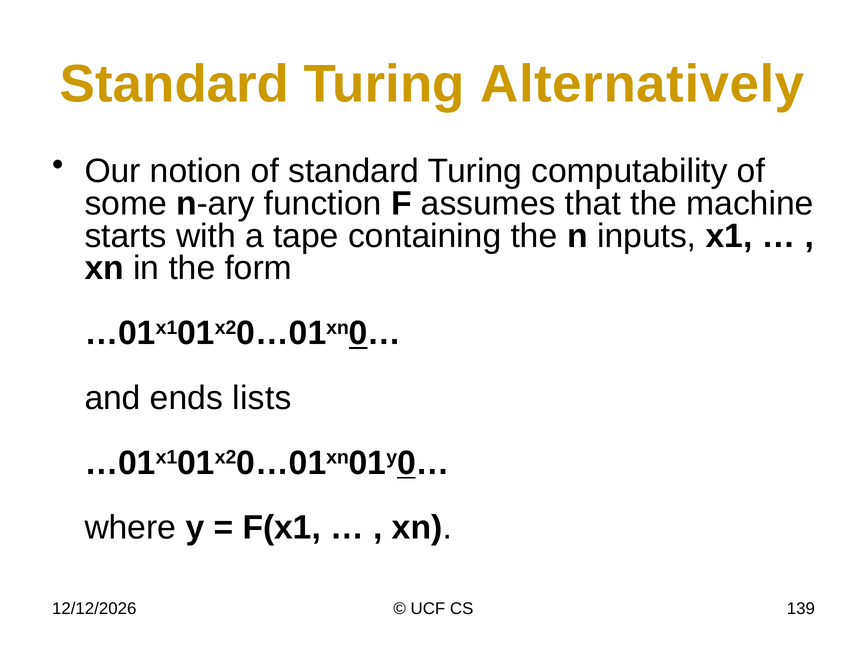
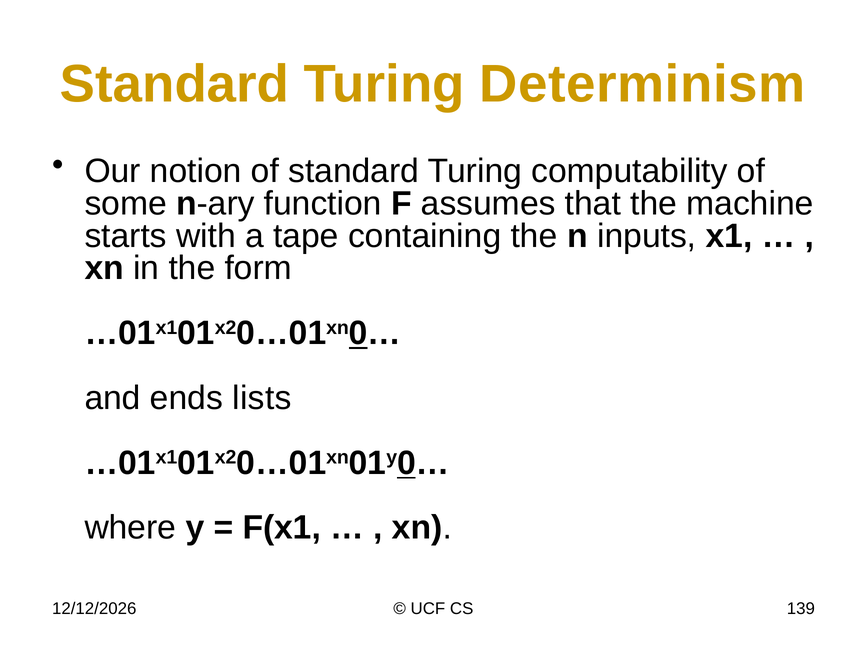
Alternatively: Alternatively -> Determinism (642, 84)
